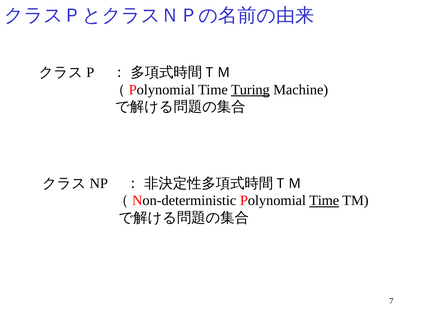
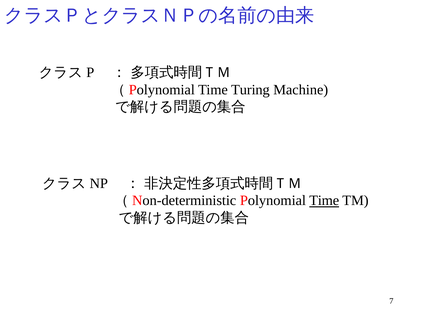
Turing underline: present -> none (250, 90)
